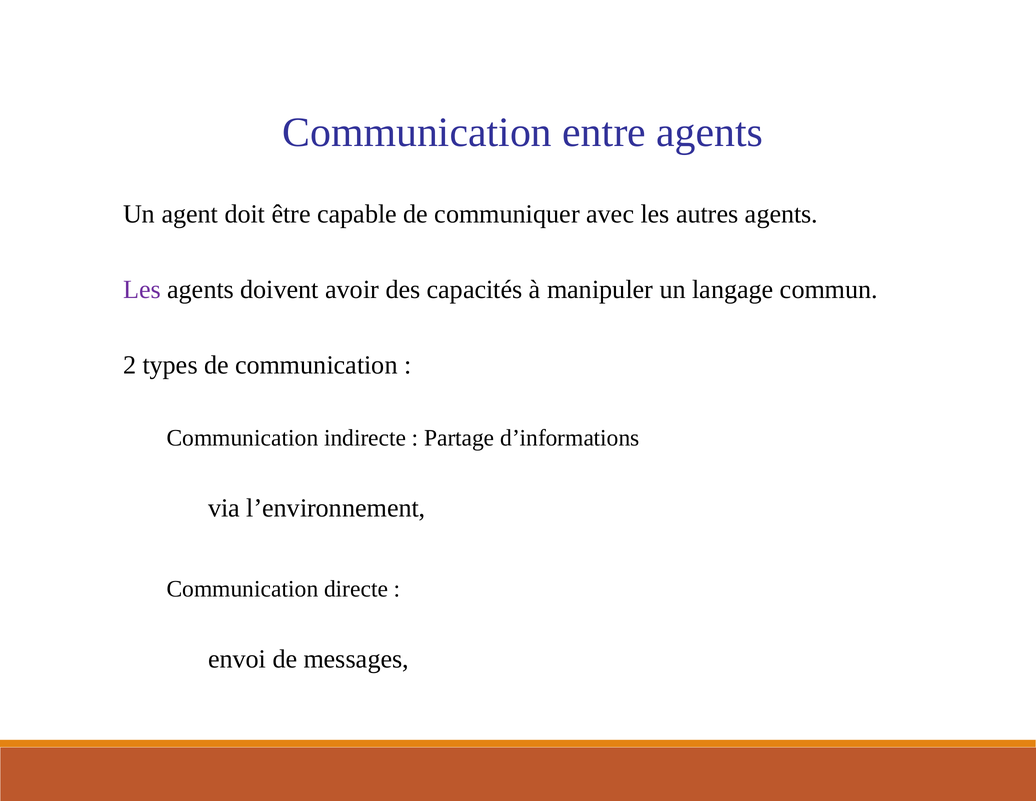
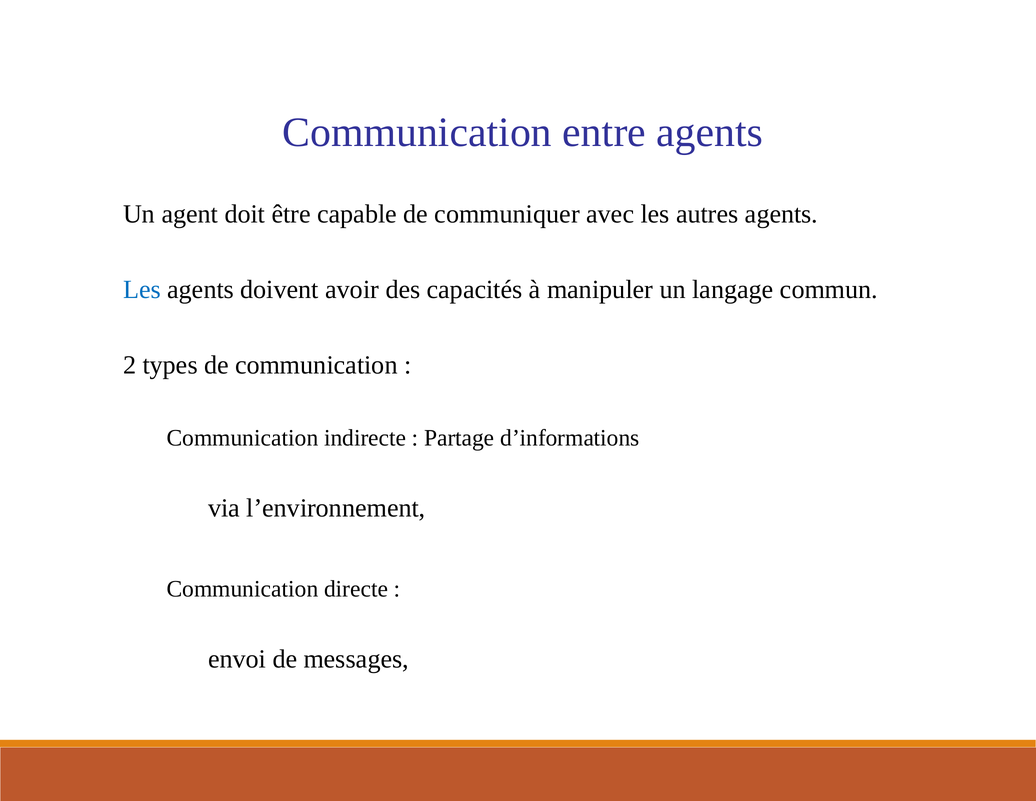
Les colour: purple -> blue (142, 289)
